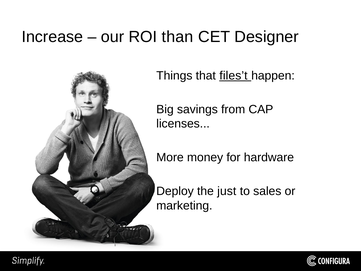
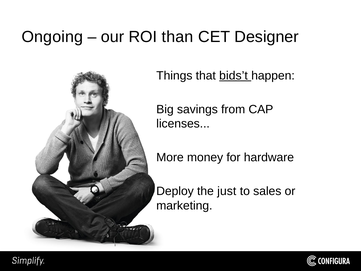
Increase: Increase -> Ongoing (52, 37)
files’t: files’t -> bids’t (233, 75)
